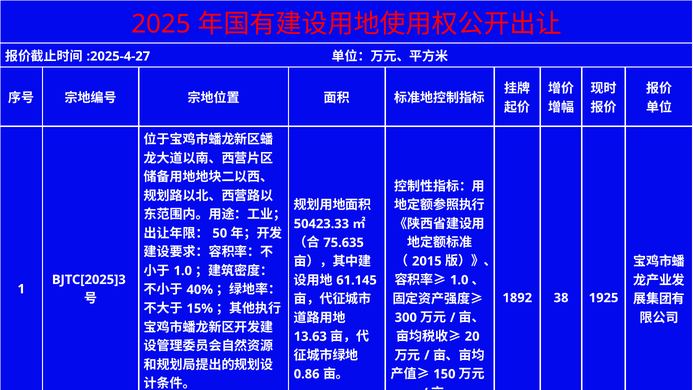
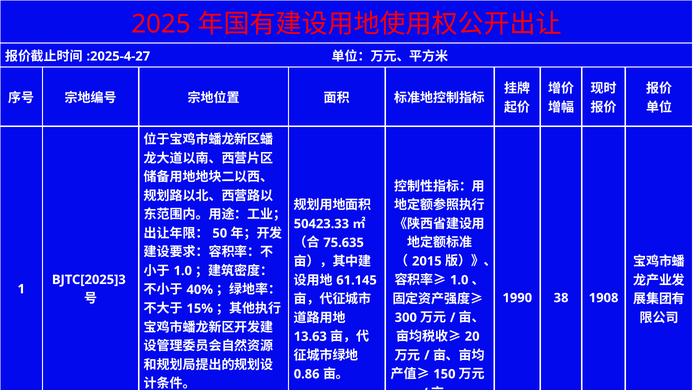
1892: 1892 -> 1990 (517, 298)
1925: 1925 -> 1908 (604, 298)
